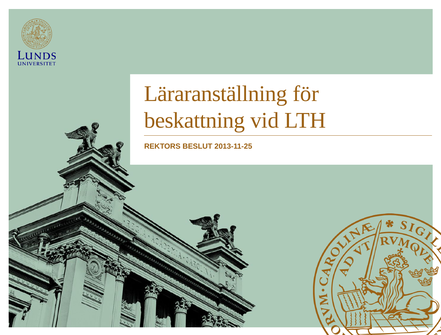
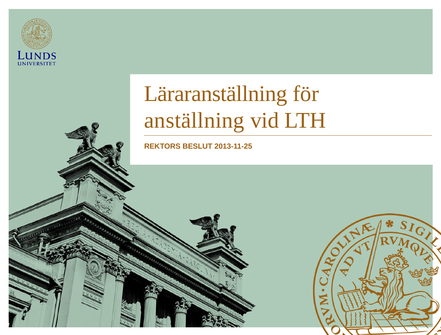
beskattning: beskattning -> anställning (194, 121)
